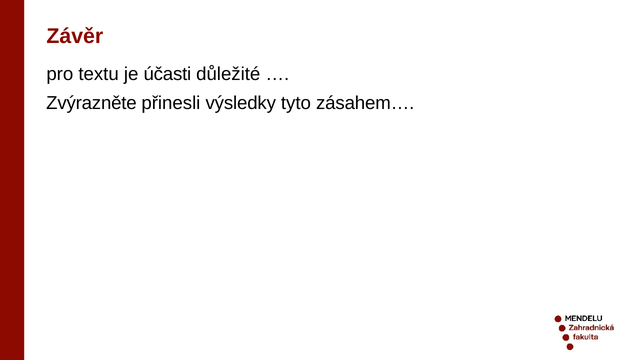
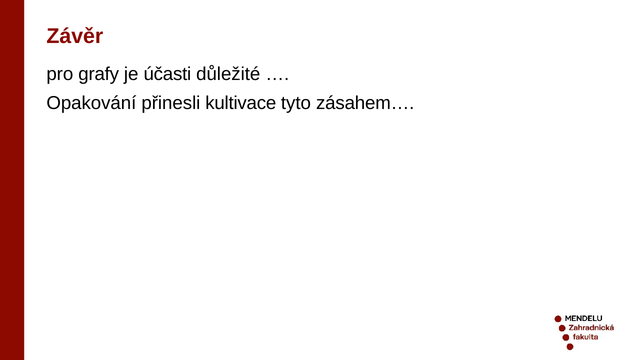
textu: textu -> grafy (99, 74)
Zvýrazněte: Zvýrazněte -> Opakování (91, 103)
výsledky: výsledky -> kultivace (241, 103)
